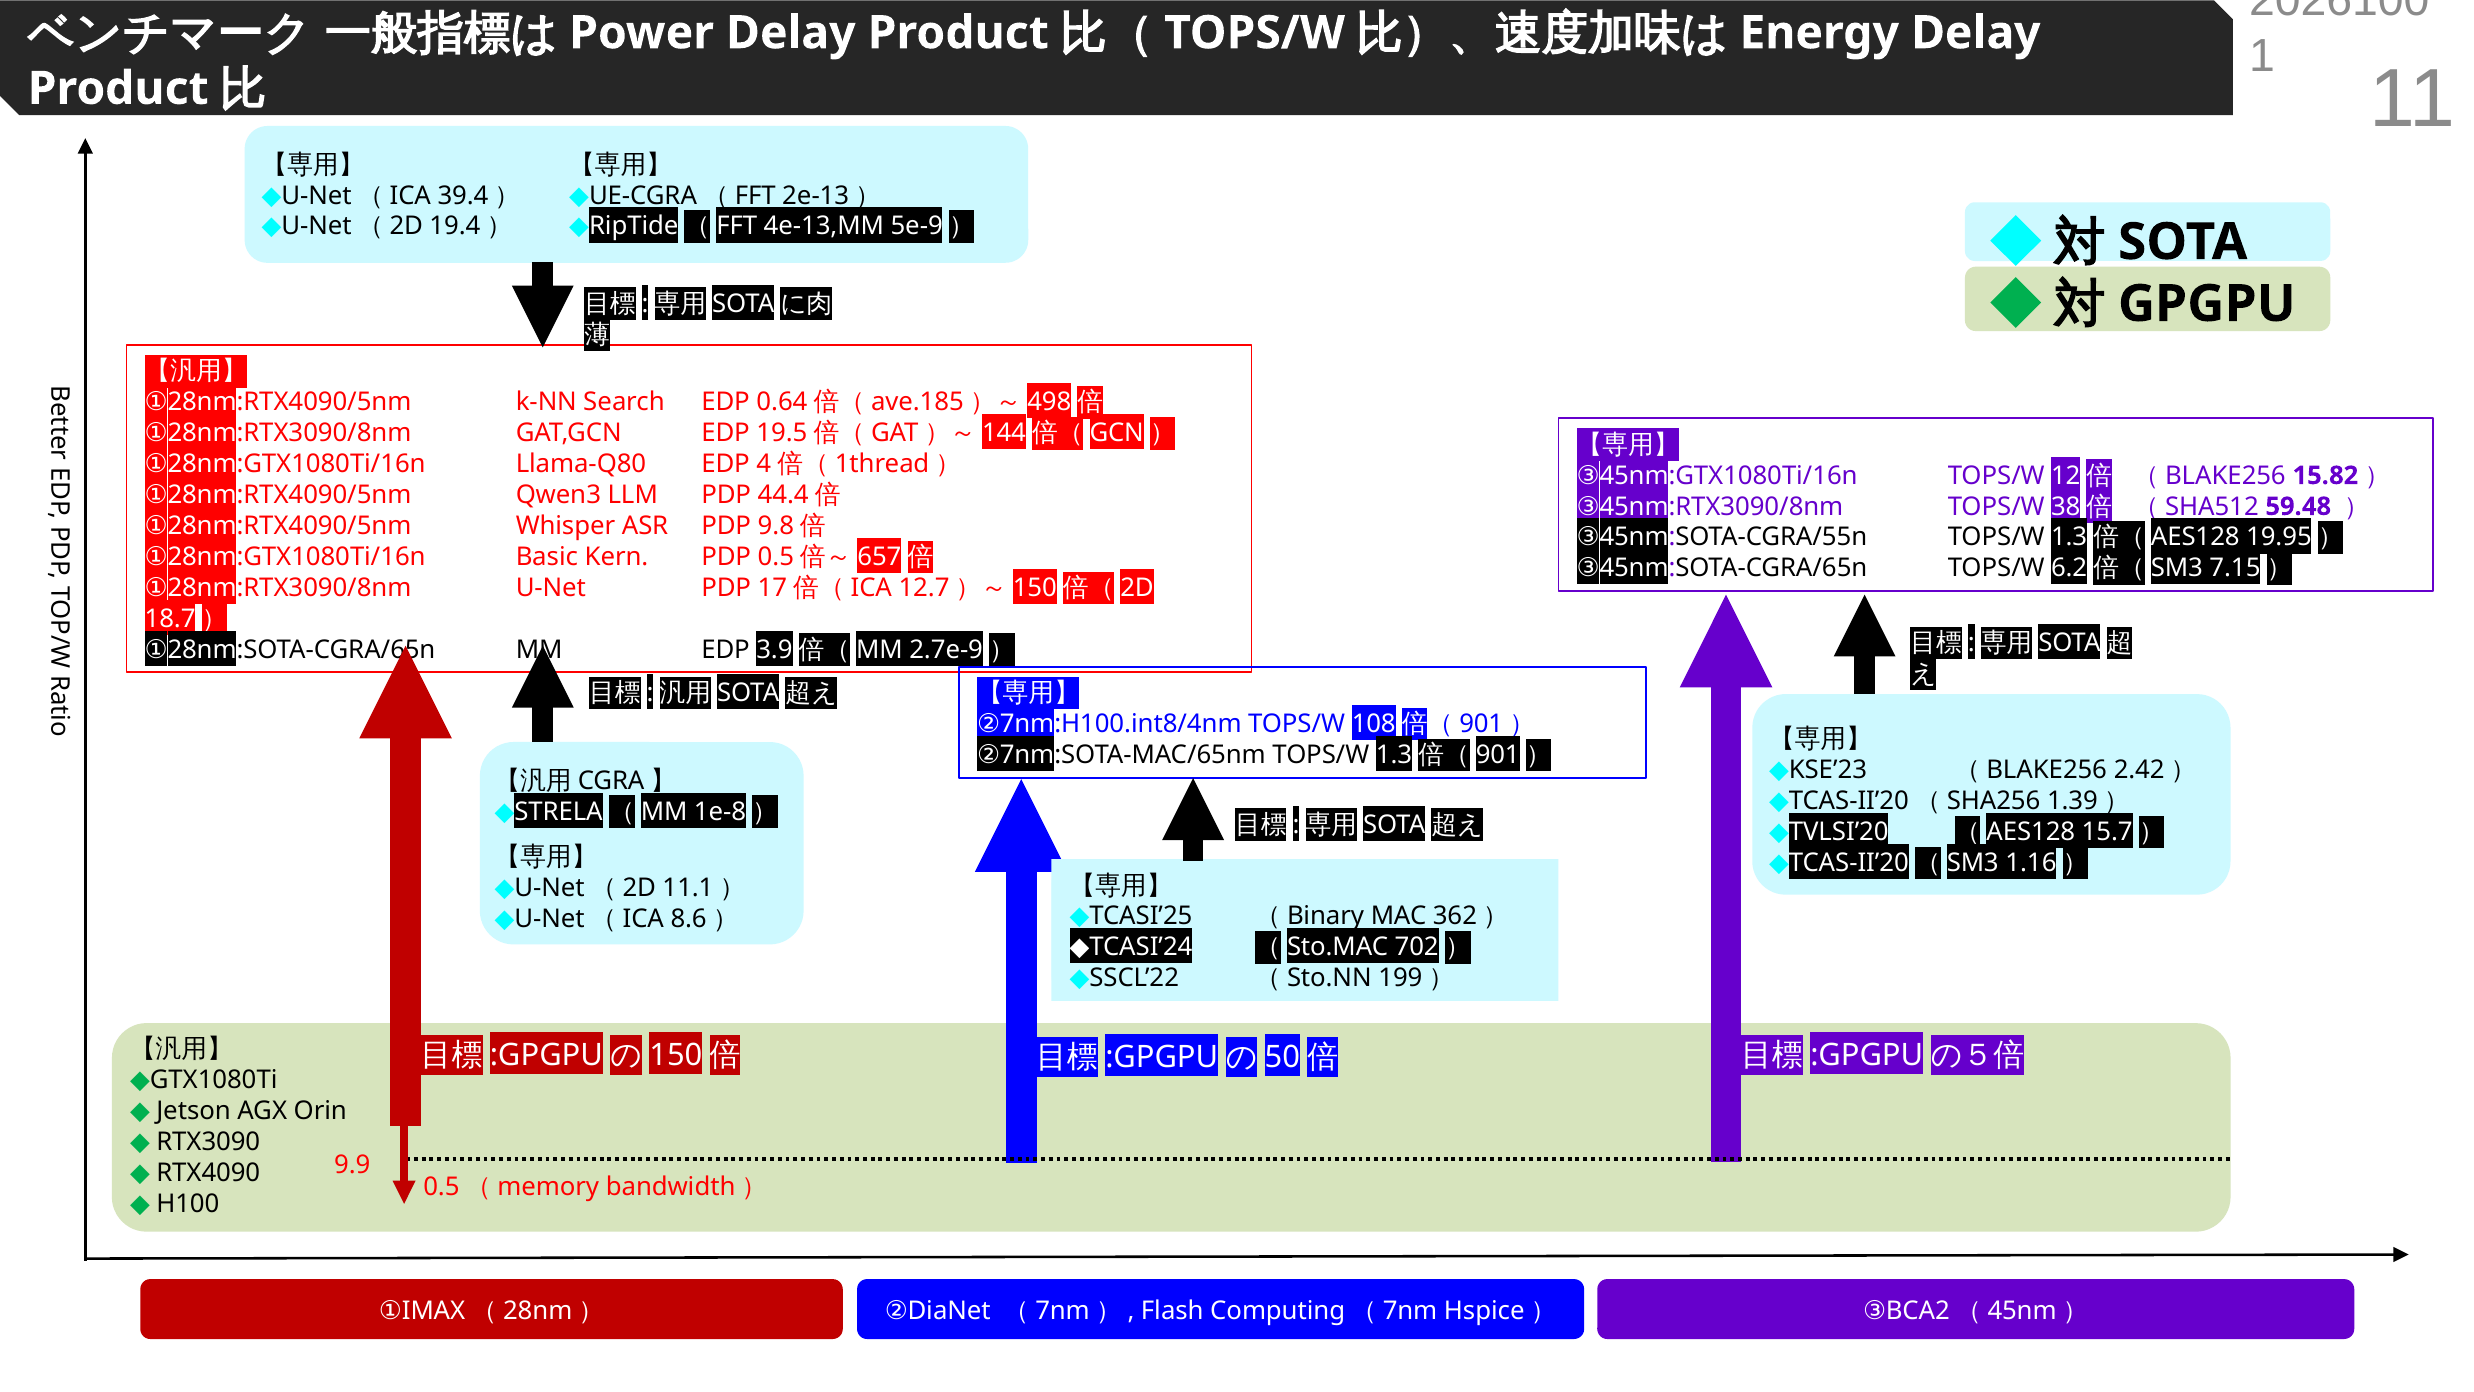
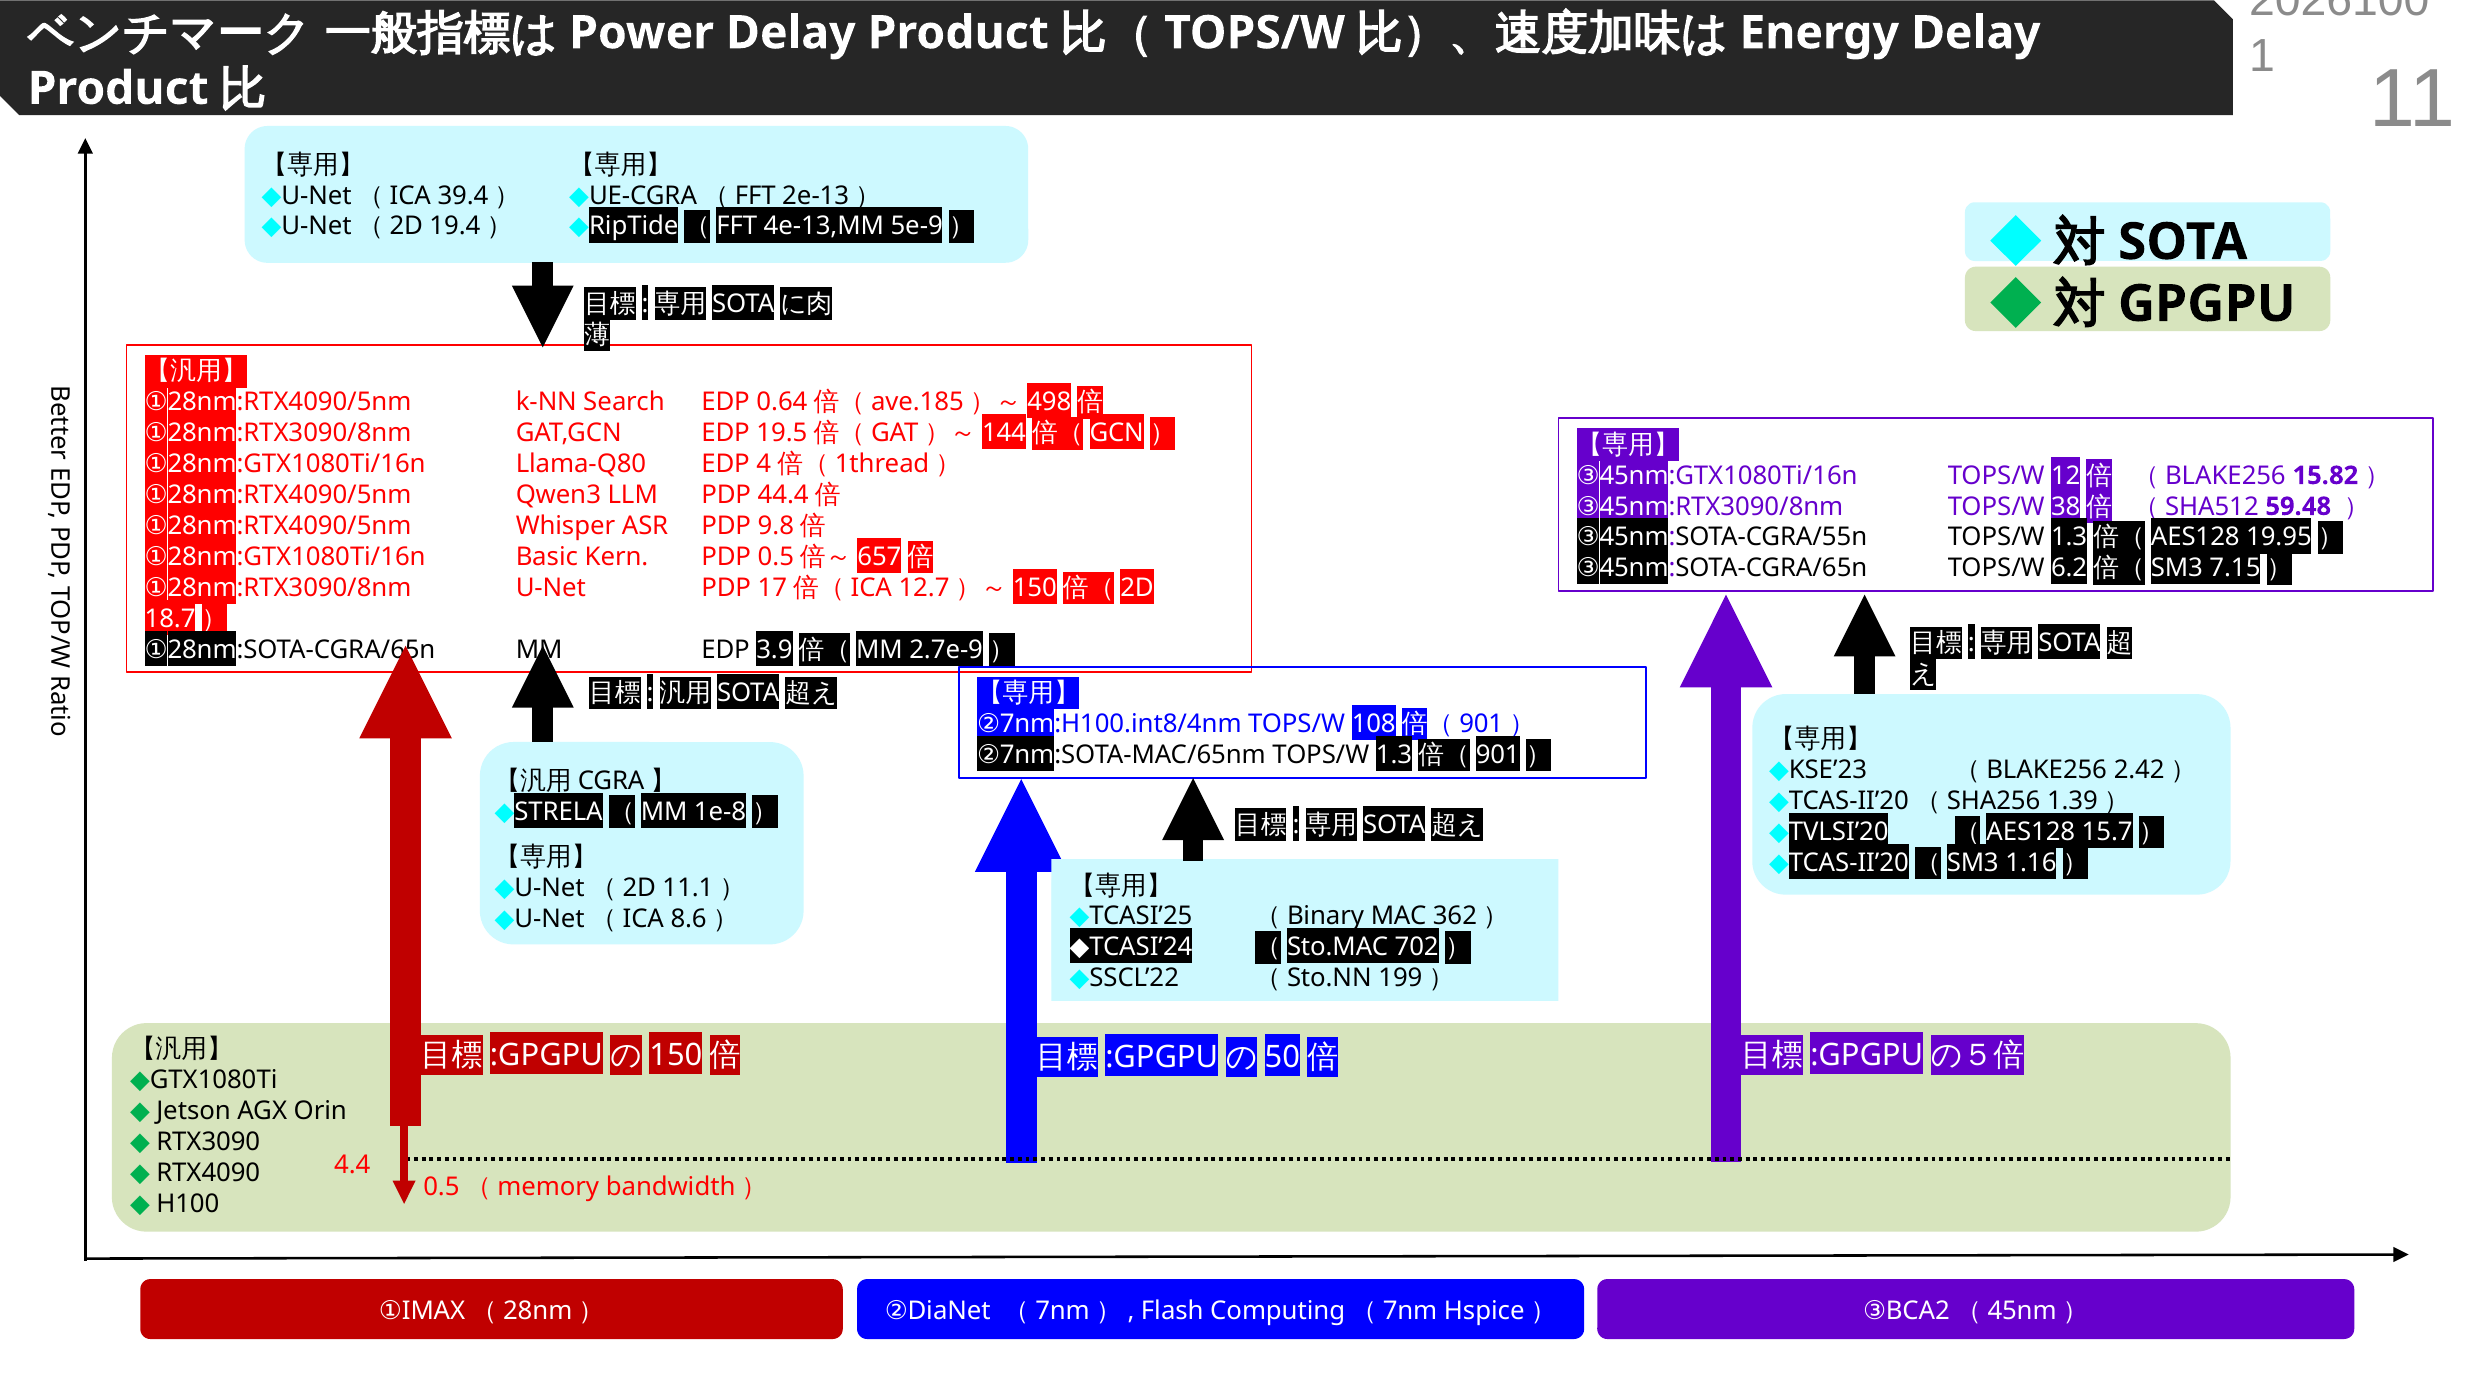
9.9: 9.9 -> 4.4 (352, 1164)
